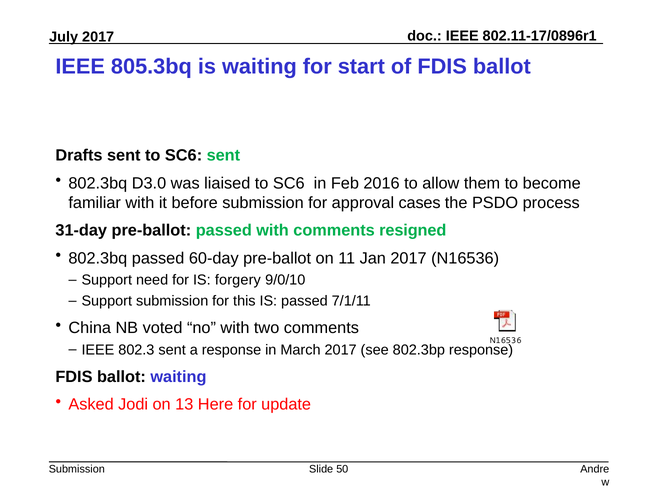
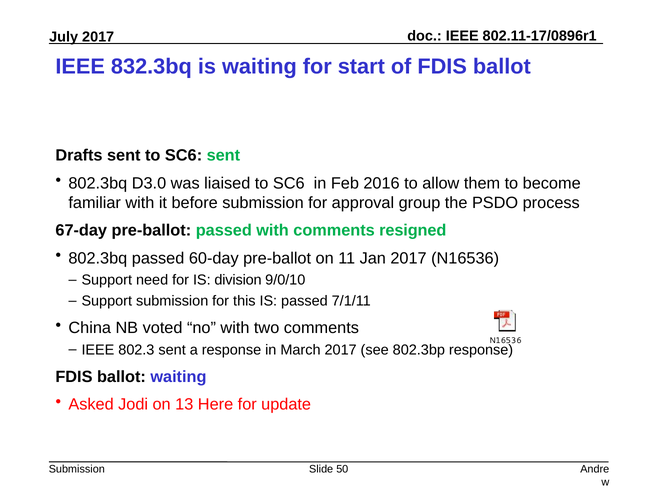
805.3bq: 805.3bq -> 832.3bq (151, 67)
cases: cases -> group (419, 203)
31-day: 31-day -> 67-day (81, 230)
forgery: forgery -> division (238, 280)
